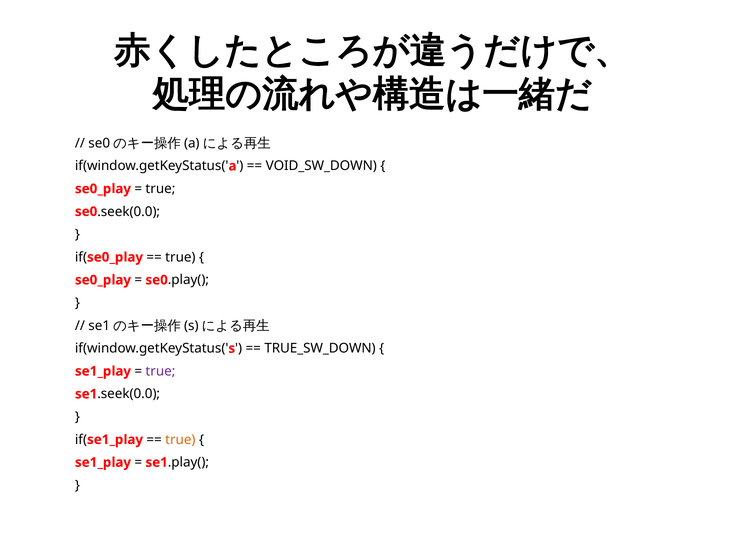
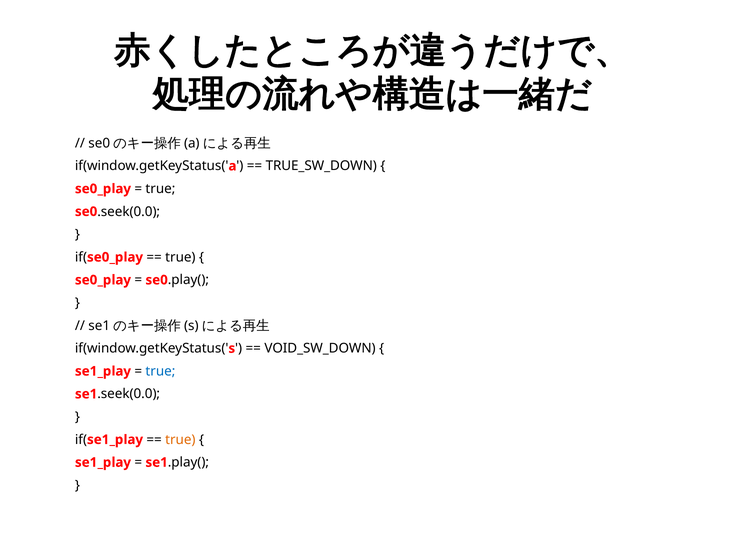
VOID_SW_DOWN: VOID_SW_DOWN -> TRUE_SW_DOWN (321, 166)
TRUE_SW_DOWN: TRUE_SW_DOWN -> VOID_SW_DOWN (320, 348)
true colour: purple -> blue (160, 371)
